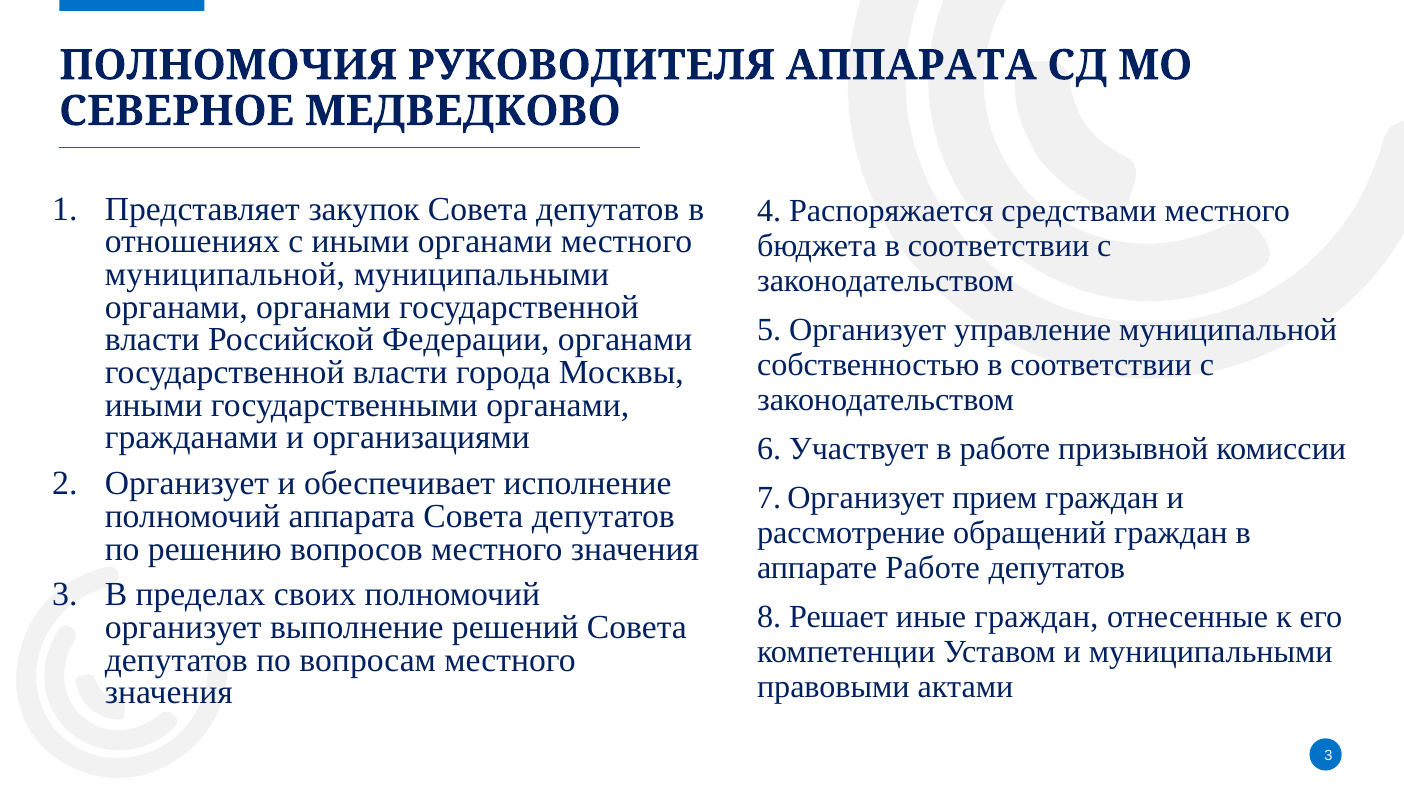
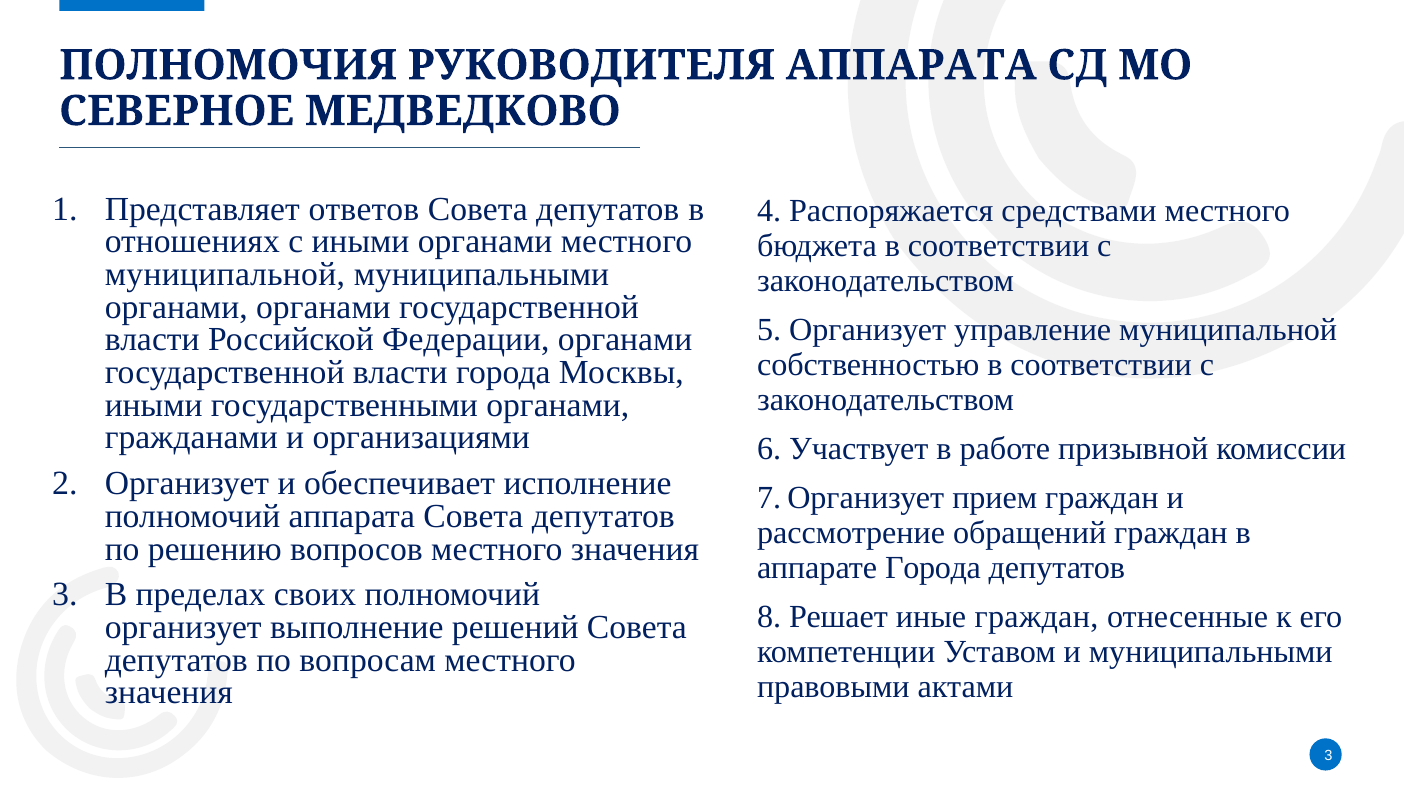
закупок: закупок -> ответов (364, 209)
аппарате Работе: Работе -> Города (933, 568)
